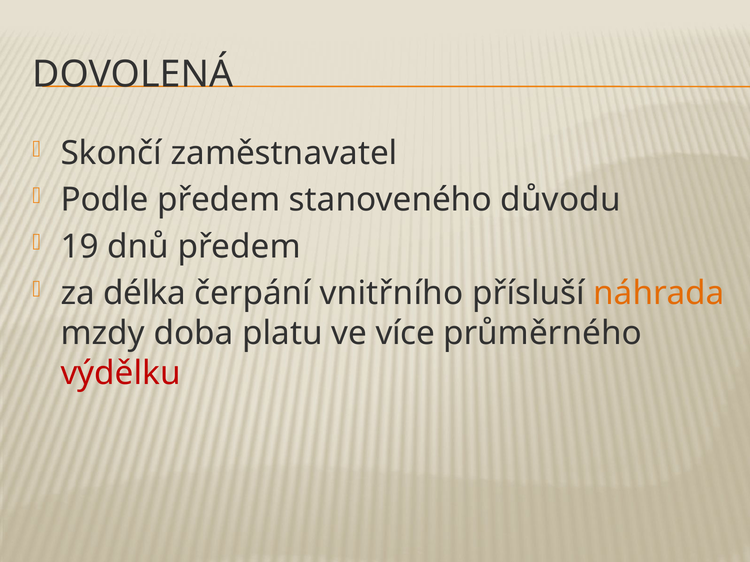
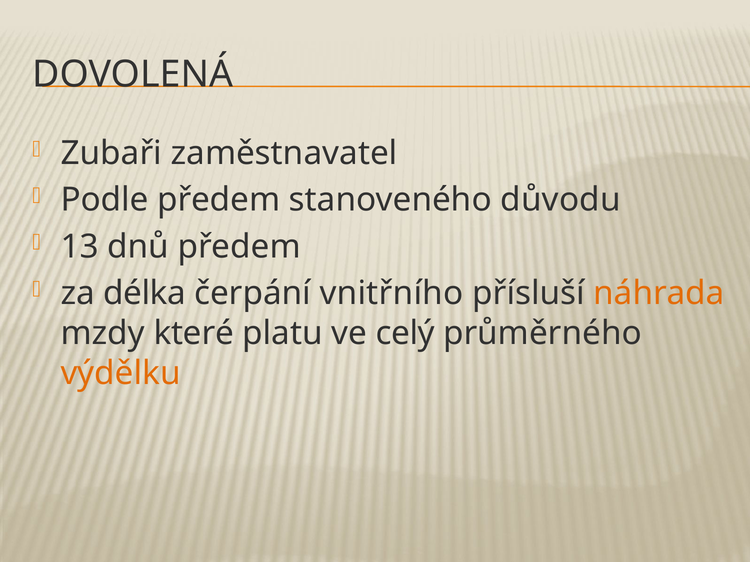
Skončí: Skončí -> Zubaři (111, 153)
19: 19 -> 13 (80, 247)
doba: doba -> které (194, 334)
více: více -> celý (405, 334)
výdělku colour: red -> orange (121, 374)
